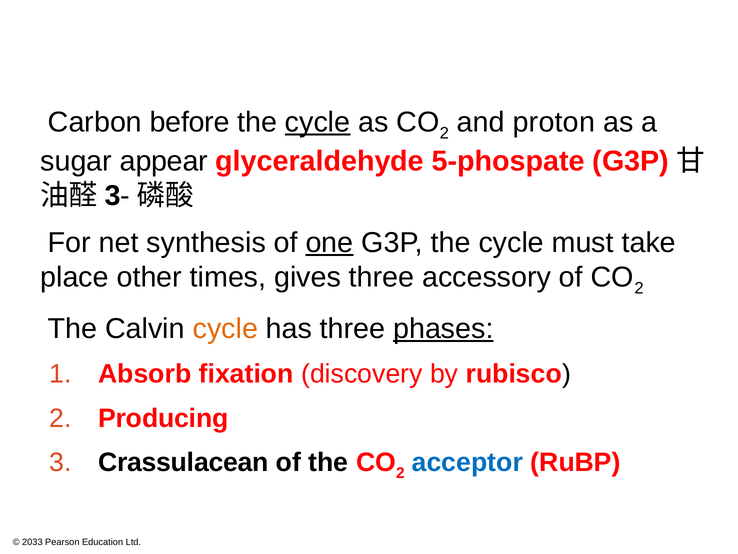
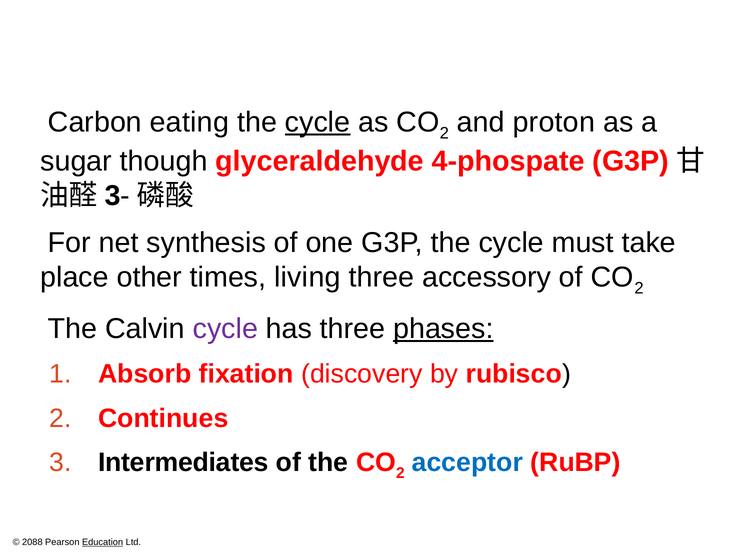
before: before -> eating (189, 122)
appear: appear -> though (164, 161)
5-phospate: 5-phospate -> 4-phospate (508, 161)
one underline: present -> none (329, 242)
gives: gives -> living (307, 277)
cycle colour: orange -> purple (225, 328)
Producing: Producing -> Continues (163, 418)
Crassulacean: Crassulacean -> Intermediates (183, 462)
2033: 2033 -> 2088 (32, 542)
Education underline: none -> present (103, 542)
